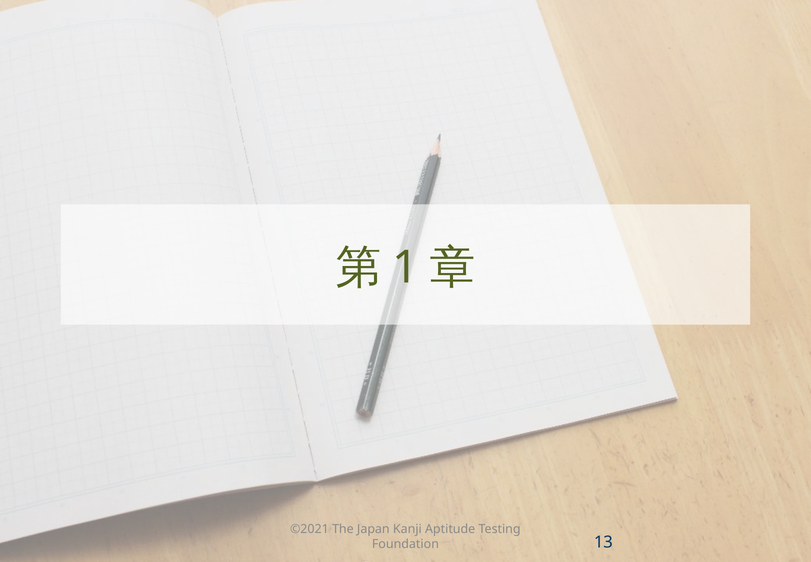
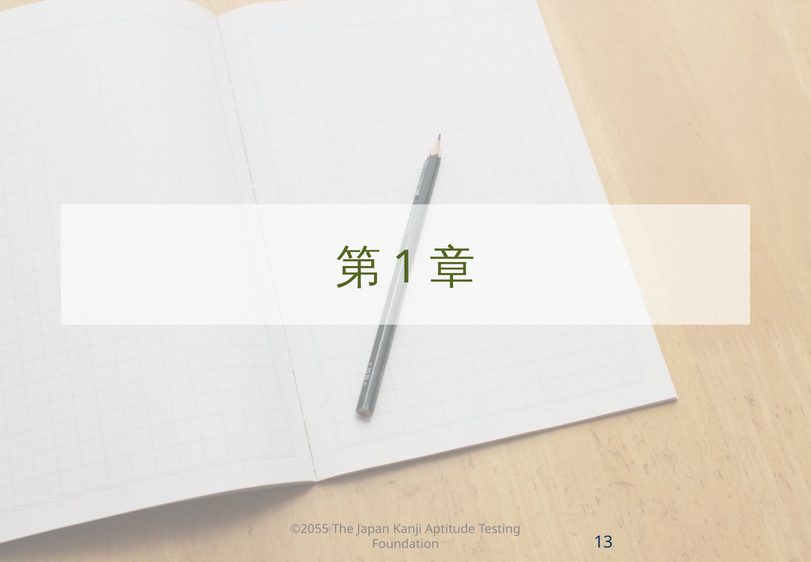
©2021: ©2021 -> ©2055 (309, 529)
